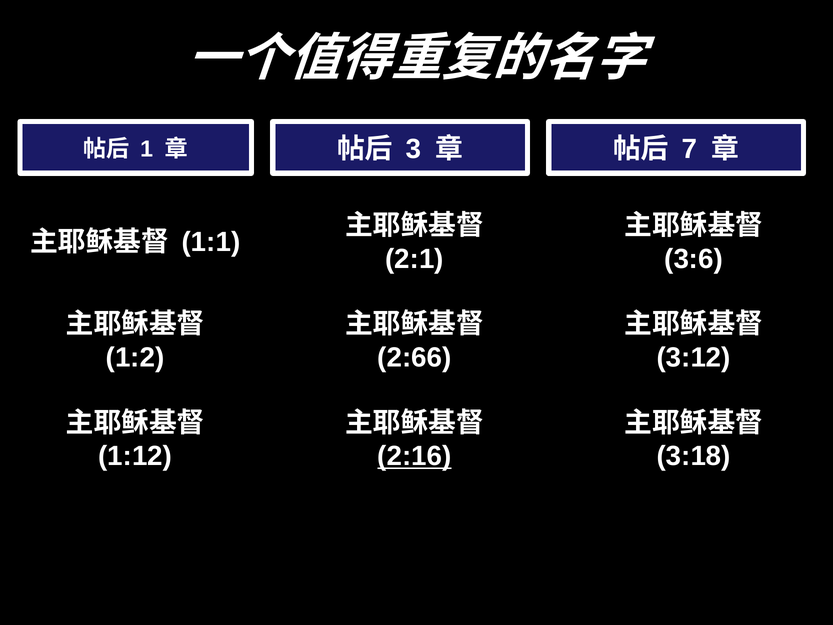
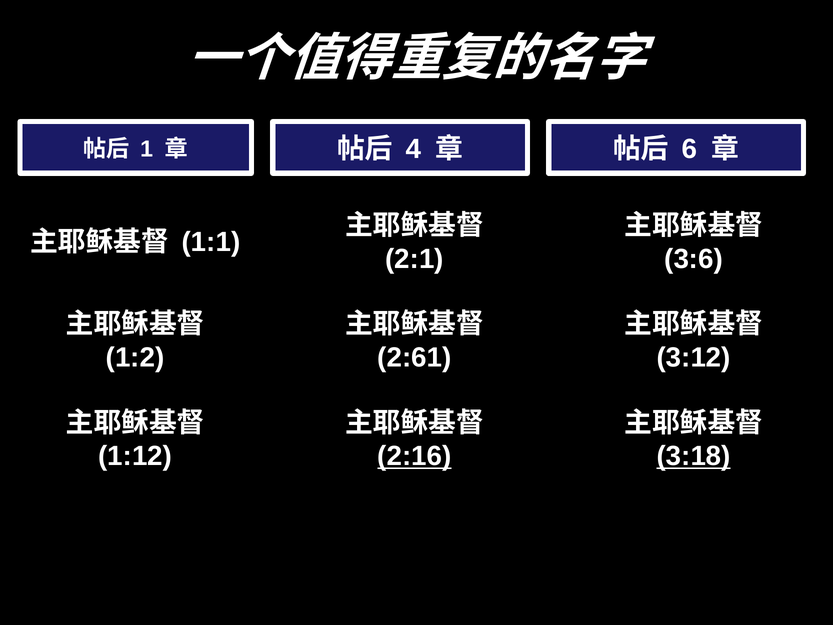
3: 3 -> 4 (413, 149)
7: 7 -> 6 (689, 149)
2:66: 2:66 -> 2:61 (414, 357)
3:18 underline: none -> present (694, 456)
